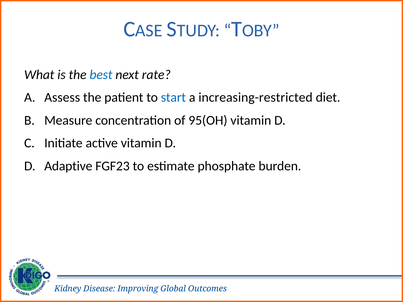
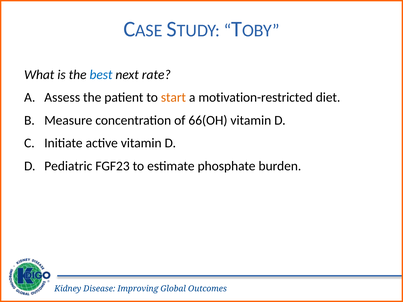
start colour: blue -> orange (173, 98)
increasing-restricted: increasing-restricted -> motivation-restricted (256, 98)
95(OH: 95(OH -> 66(OH (208, 120)
Adaptive: Adaptive -> Pediatric (68, 166)
